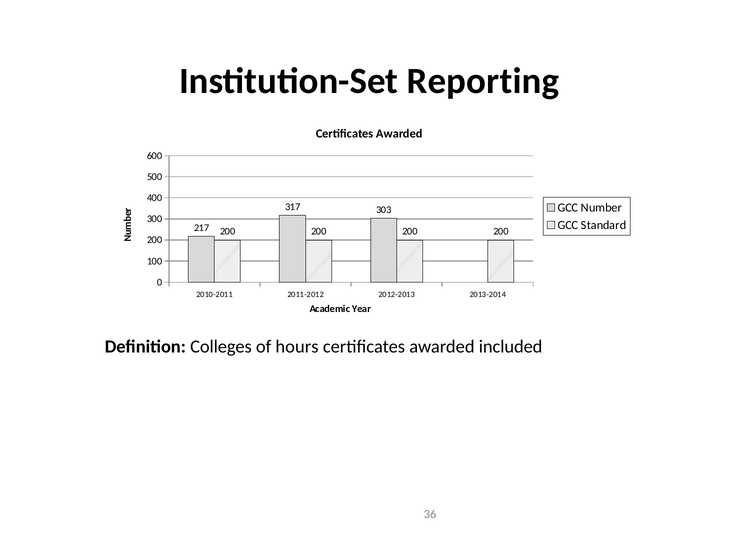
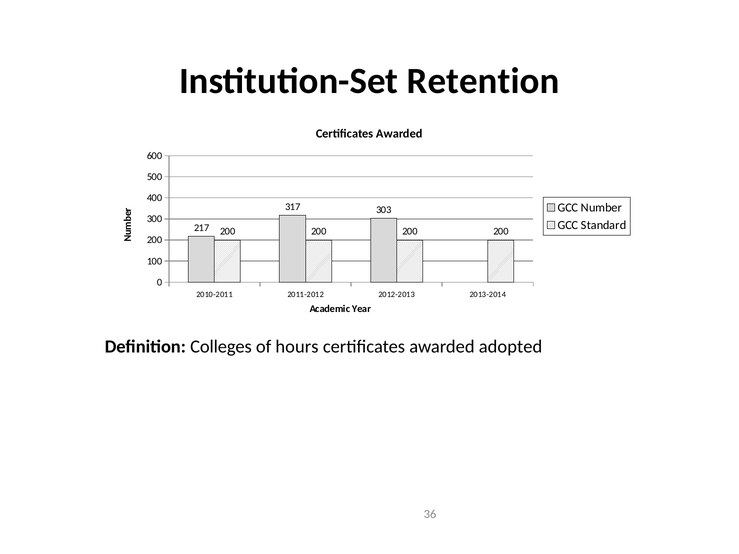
Reporting: Reporting -> Retention (483, 81)
included: included -> adopted (511, 347)
